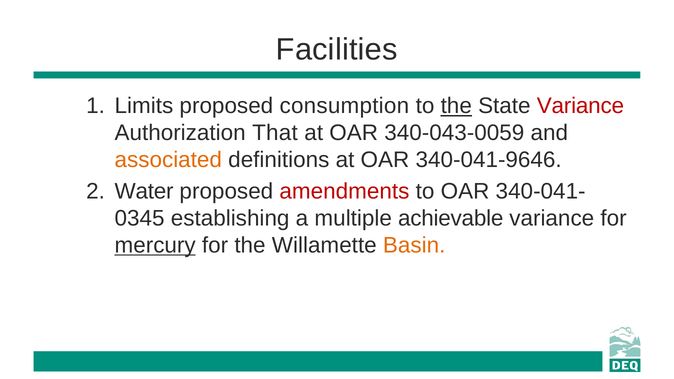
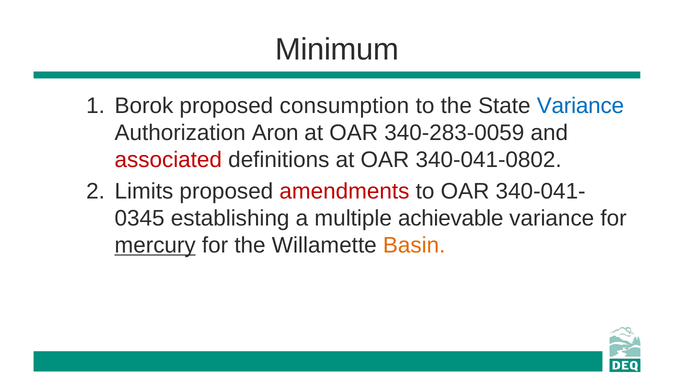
Facilities: Facilities -> Minimum (337, 50)
Limits: Limits -> Borok (144, 106)
the underline: present -> none (456, 106)
Variance colour: red -> blue (580, 106)
That: That -> Aron (275, 133)
340-043-0059: 340-043-0059 -> 340-283-0059 (454, 133)
associated colour: orange -> red (168, 160)
340-041-9646: 340-041-9646 -> 340-041-0802 (489, 160)
Water: Water -> Limits (144, 192)
